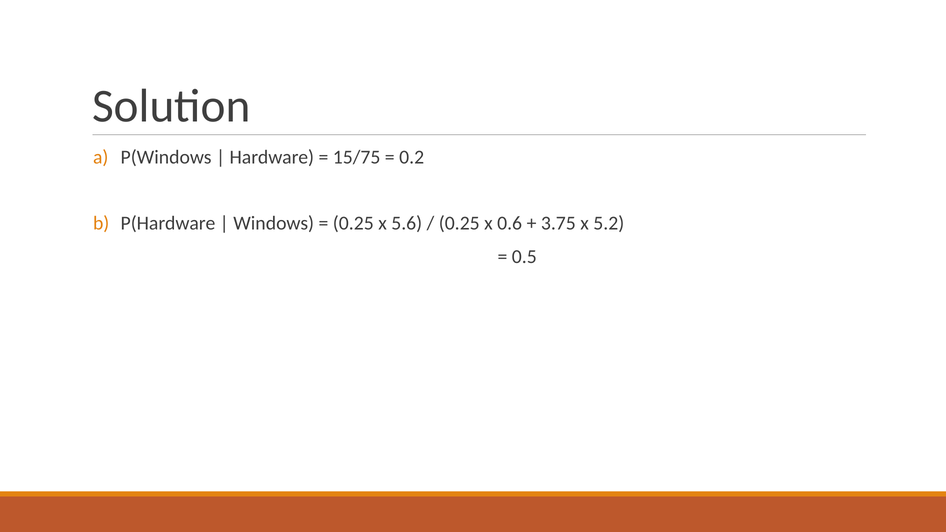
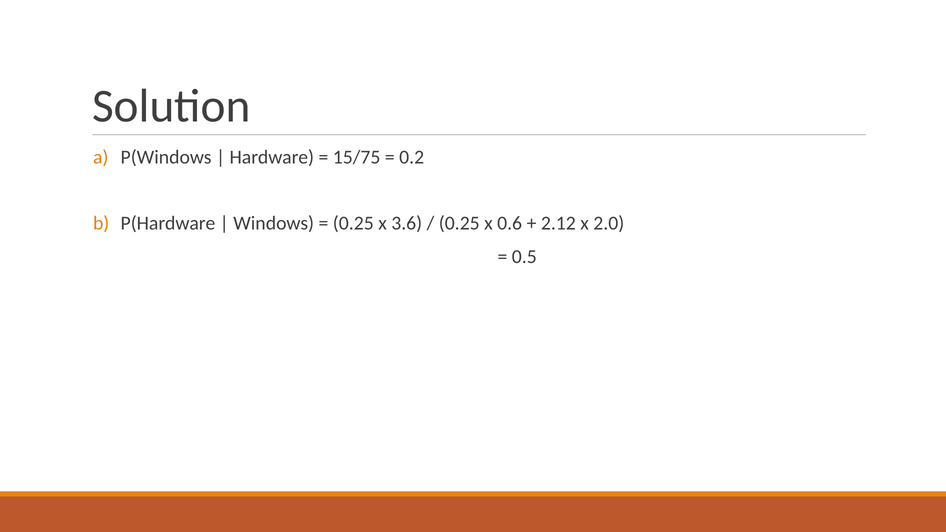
5.6: 5.6 -> 3.6 (407, 223)
3.75: 3.75 -> 2.12 (558, 223)
5.2: 5.2 -> 2.0 (609, 223)
